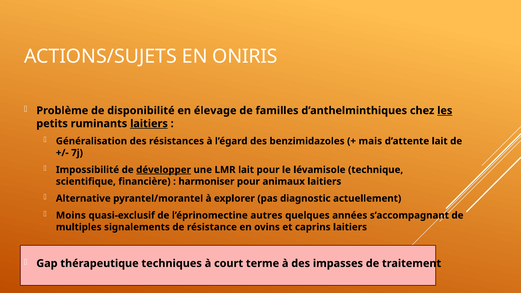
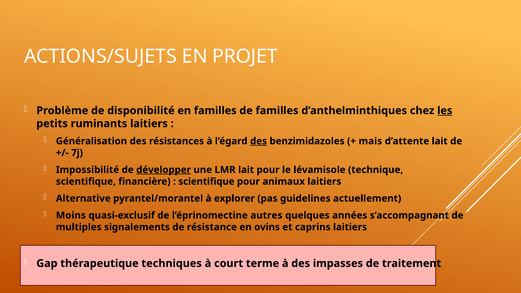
ONIRIS: ONIRIS -> PROJET (245, 56)
en élevage: élevage -> familles (215, 111)
laitiers underline: present -> none (149, 124)
des underline: none -> present (258, 141)
harmoniser: harmoniser -> scientifique (206, 182)
diagnostic: diagnostic -> guidelines (305, 198)
